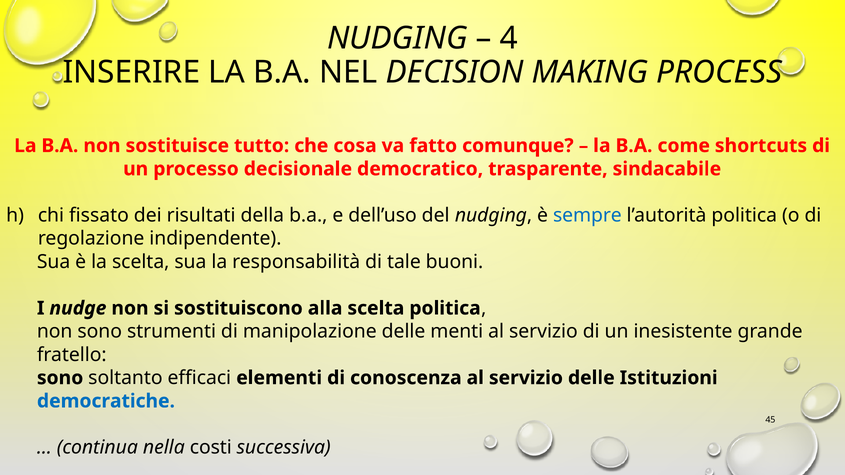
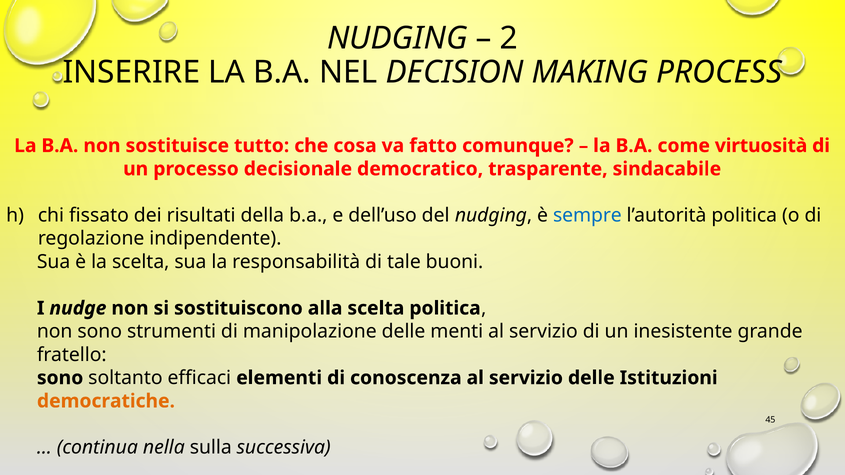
4: 4 -> 2 (509, 38)
shortcuts: shortcuts -> virtuosità (761, 146)
democratiche colour: blue -> orange (106, 401)
costi: costi -> sulla (211, 448)
